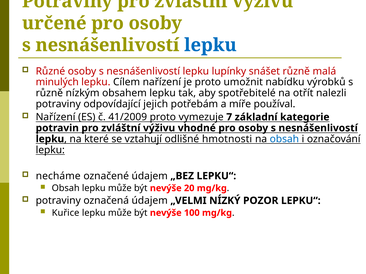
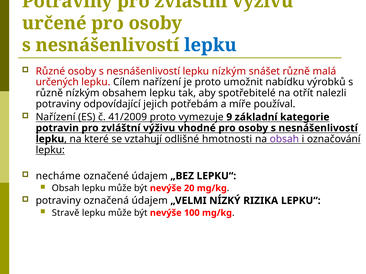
lepku lupínky: lupínky -> nízkým (229, 71)
minulých: minulých -> určených (57, 82)
7: 7 -> 9 (229, 117)
obsah colour: blue -> purple (284, 139)
POZOR: POZOR -> RIZIKA (261, 201)
Kuřice: Kuřice -> Stravě (66, 213)
